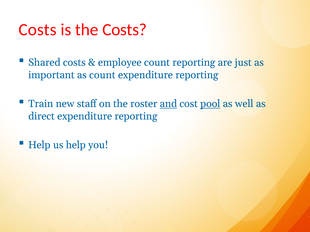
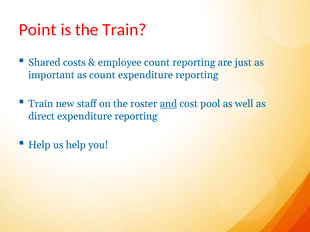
Costs: Costs -> Point (38, 30)
the Costs: Costs -> Train (124, 30)
pool underline: present -> none (210, 104)
